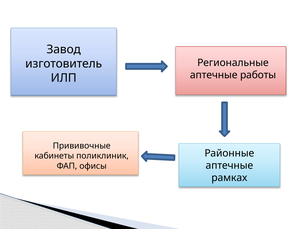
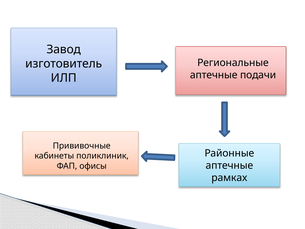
работы: работы -> подачи (258, 75)
